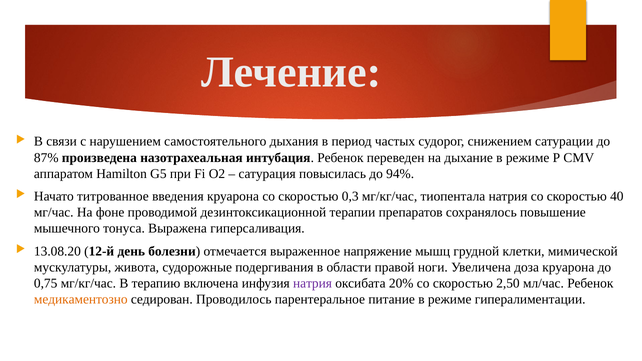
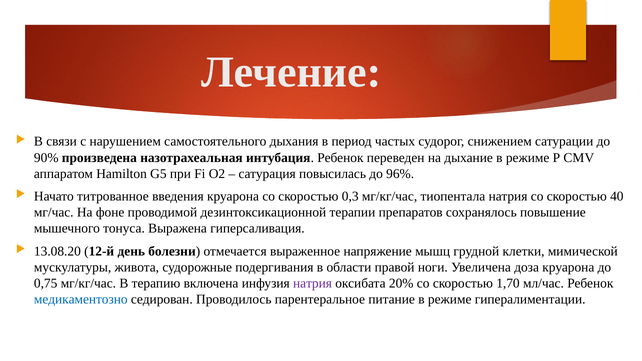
87%: 87% -> 90% (46, 158)
94%: 94% -> 96% (400, 174)
2,50: 2,50 -> 1,70 (508, 283)
медикаментозно colour: orange -> blue (81, 300)
